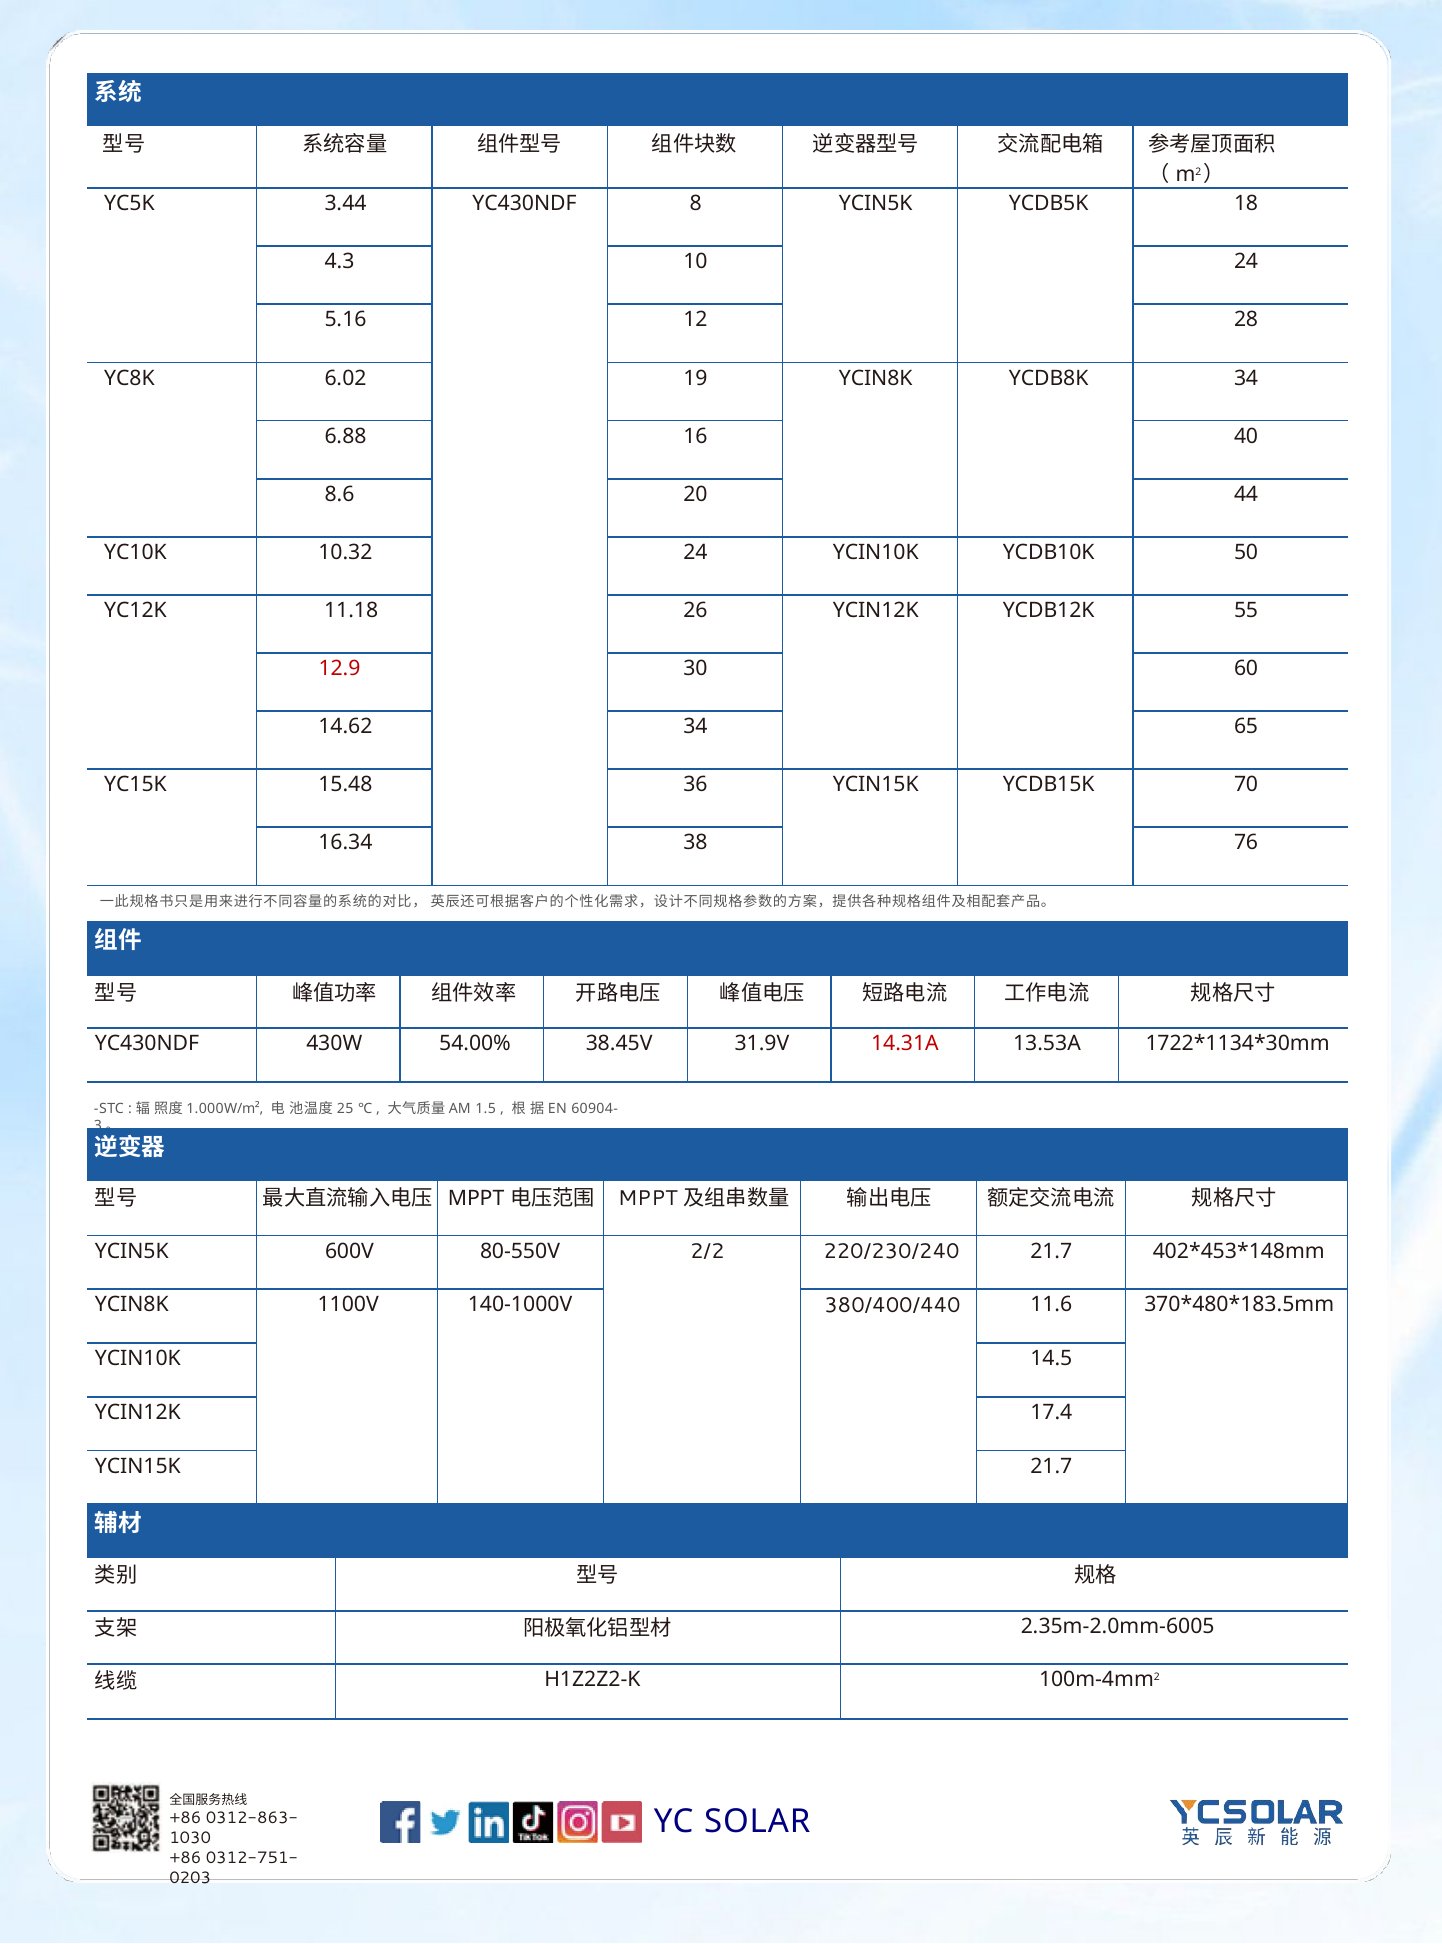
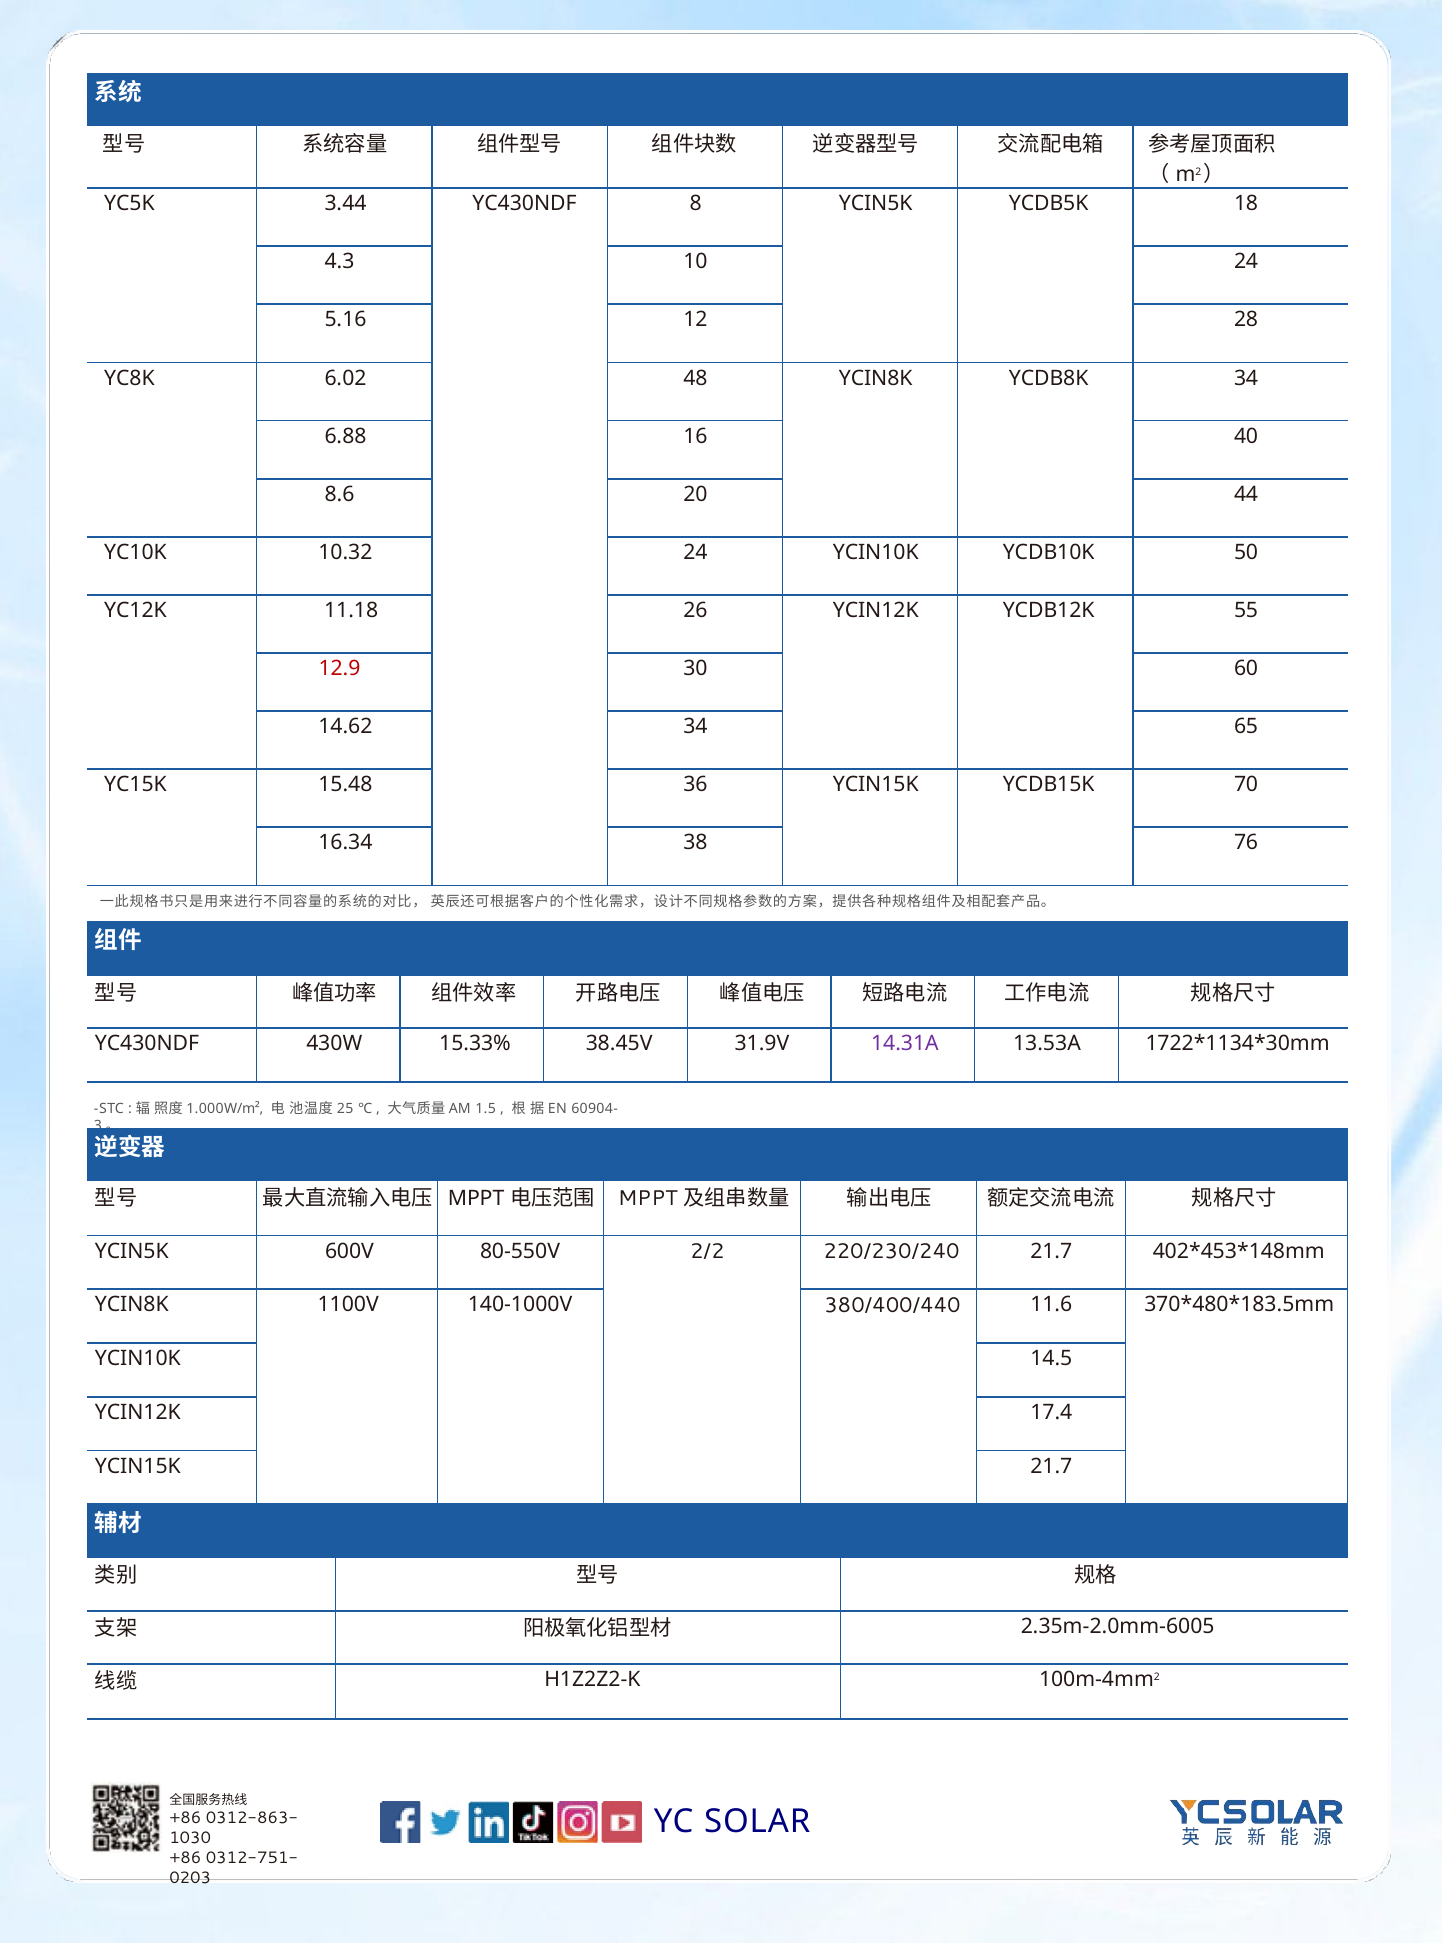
19: 19 -> 48 (696, 378)
54.00%: 54.00% -> 15.33% (475, 1044)
14.31A colour: red -> purple (905, 1044)
